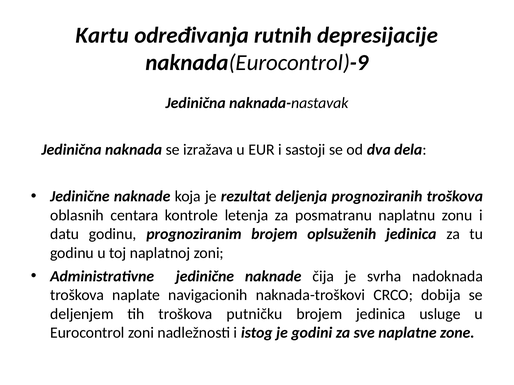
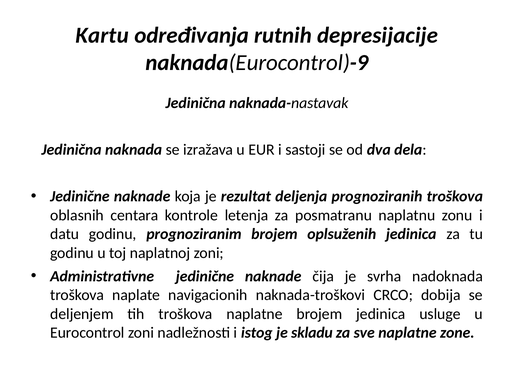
troškova putničku: putničku -> naplatne (255, 314)
godini: godini -> skladu (312, 333)
